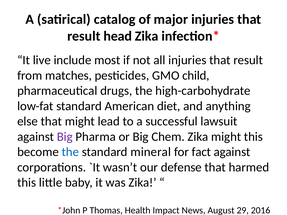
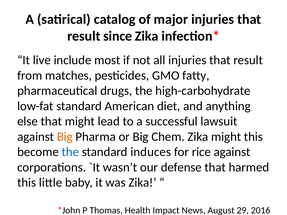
head: head -> since (118, 36)
child: child -> fatty (196, 76)
Big colour: purple -> orange (65, 137)
mineral: mineral -> induces (151, 152)
fact: fact -> rice (201, 152)
